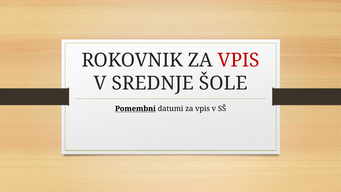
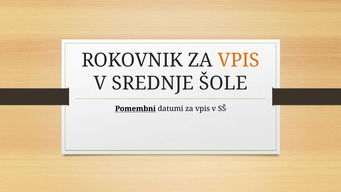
VPIS colour: red -> orange (239, 60)
